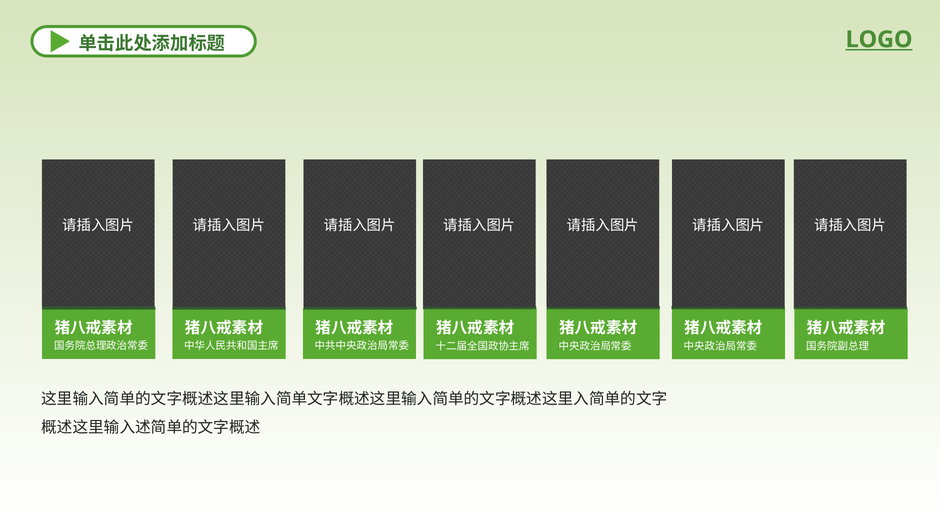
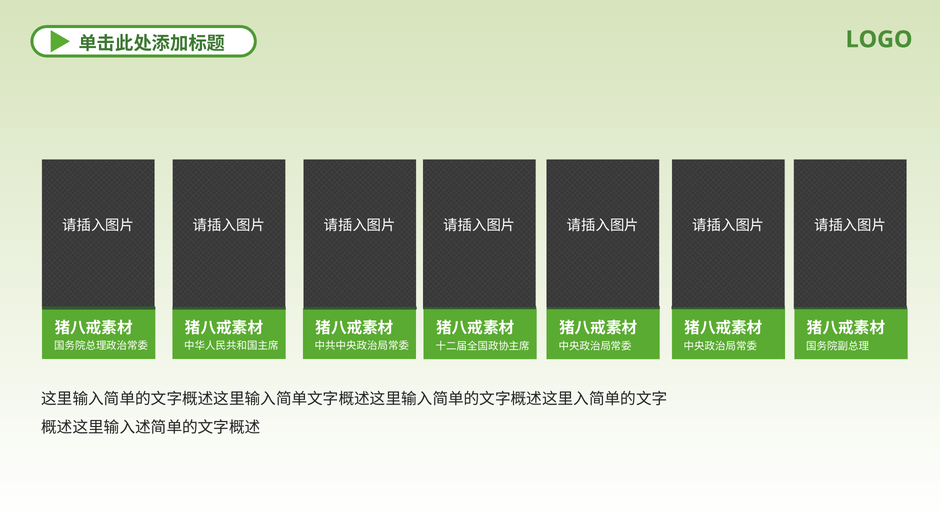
LOGO underline: present -> none (879, 39)
